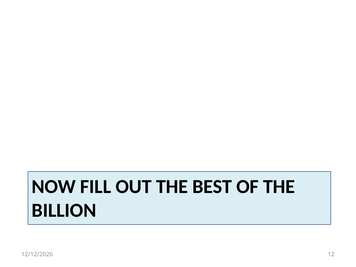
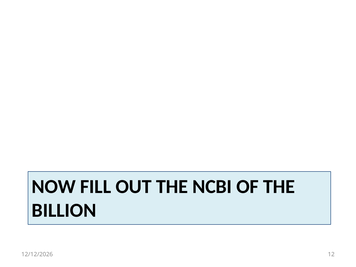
BEST: BEST -> NCBI (212, 187)
